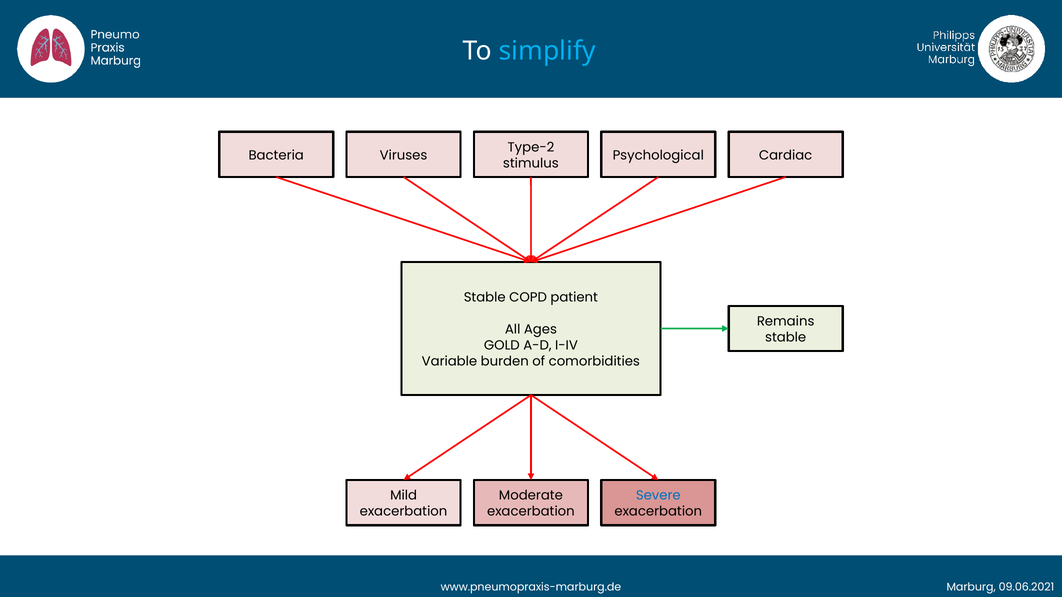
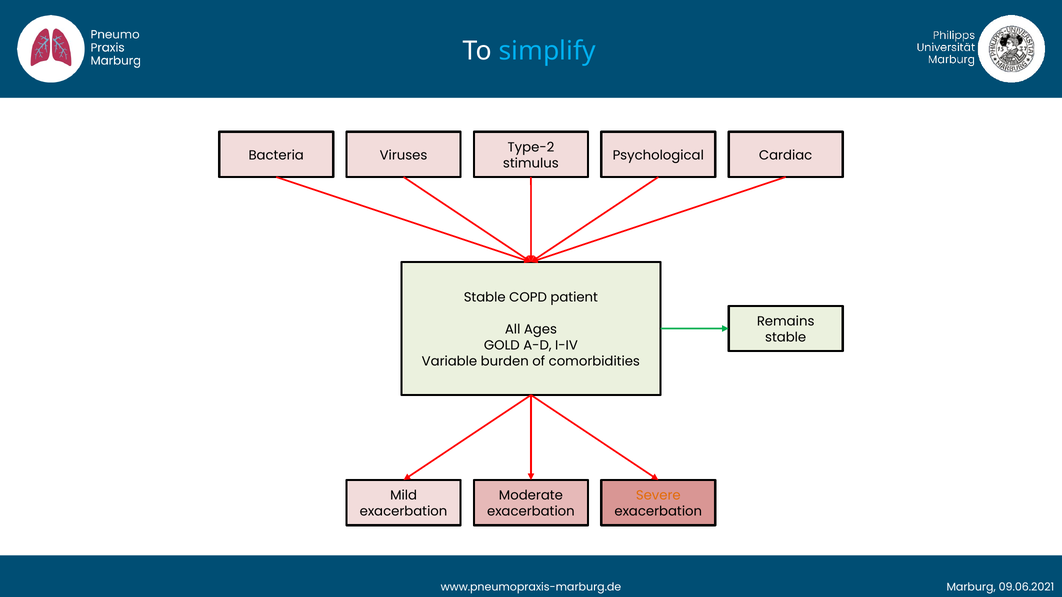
Severe colour: blue -> orange (658, 496)
